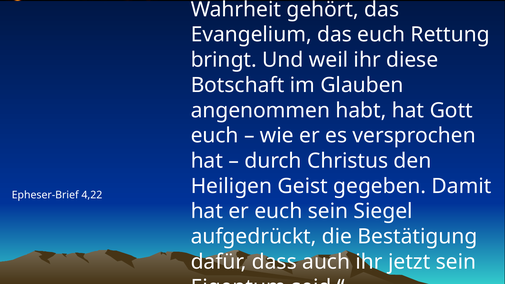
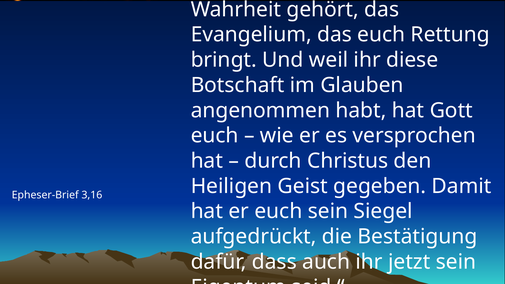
4,22: 4,22 -> 3,16 (92, 195)
